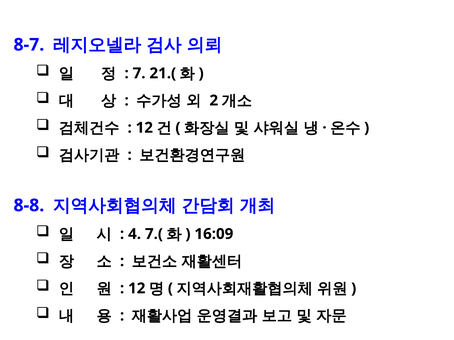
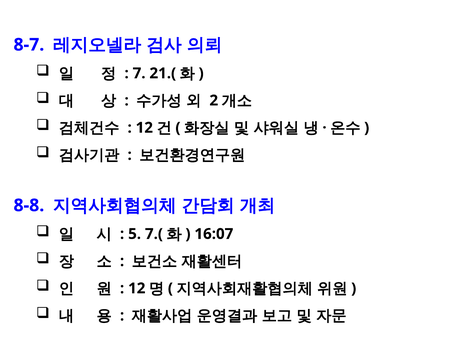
4: 4 -> 5 (135, 234)
16:09: 16:09 -> 16:07 (214, 234)
